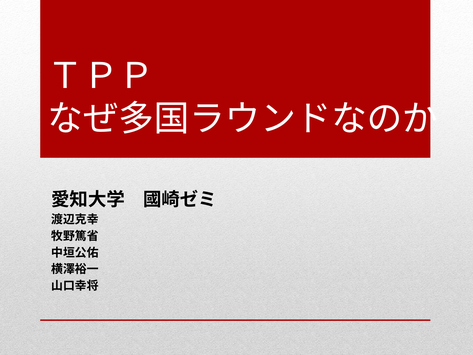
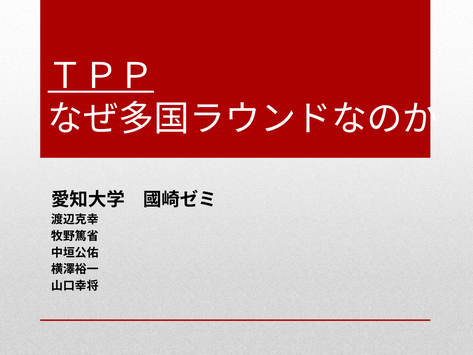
ＴＰＰ underline: none -> present (101, 76)
